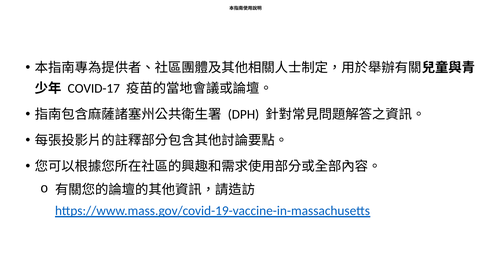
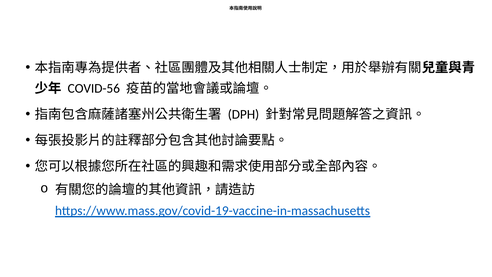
COVID-17: COVID-17 -> COVID-56 (94, 89)
